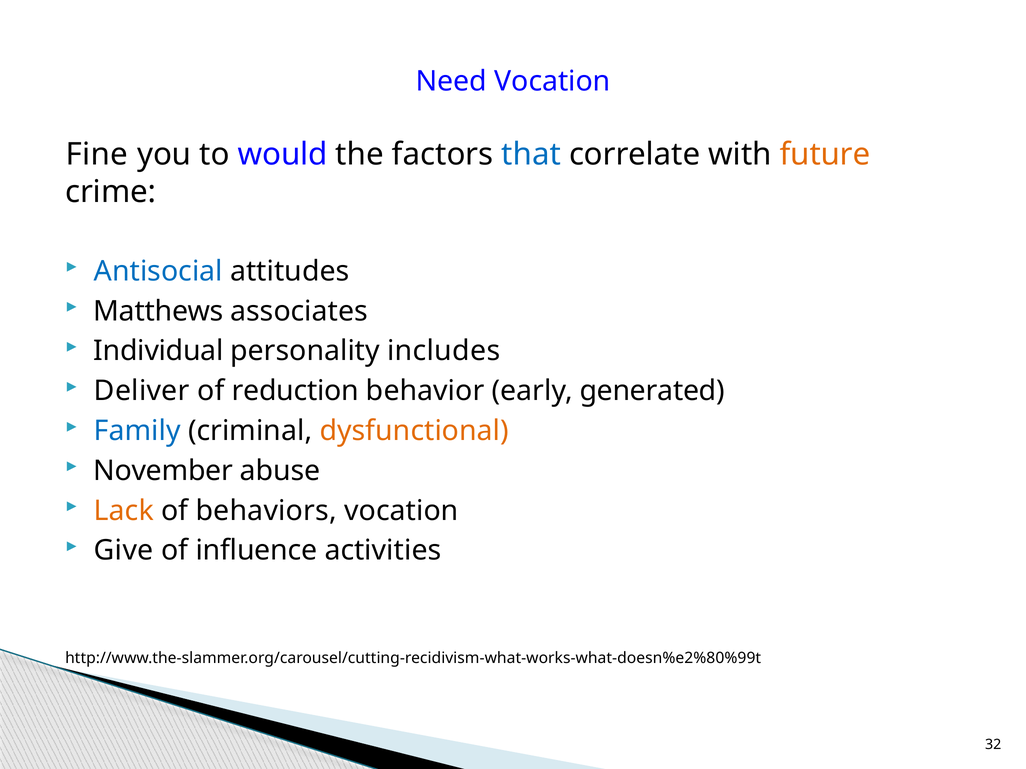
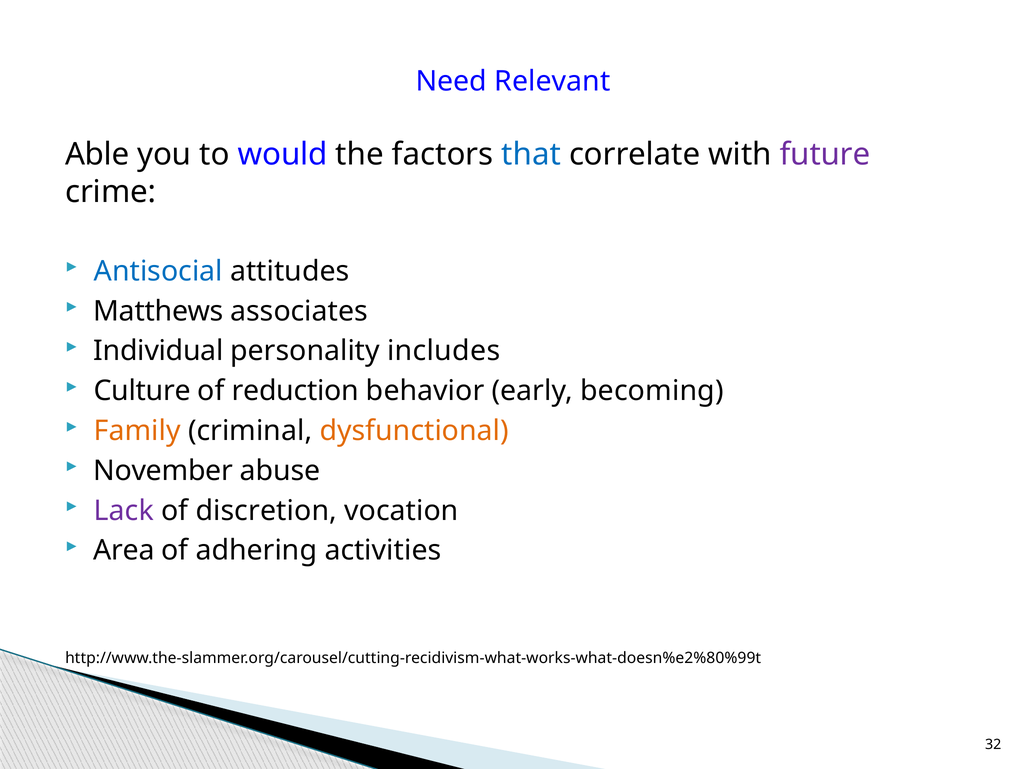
Need Vocation: Vocation -> Relevant (552, 81)
Fine: Fine -> Able (97, 154)
future colour: orange -> purple (825, 154)
Deliver: Deliver -> Culture (142, 391)
generated: generated -> becoming (652, 391)
Family colour: blue -> orange (137, 431)
Lack colour: orange -> purple (124, 511)
behaviors: behaviors -> discretion (266, 511)
Give: Give -> Area (124, 551)
influence: influence -> adhering (256, 551)
